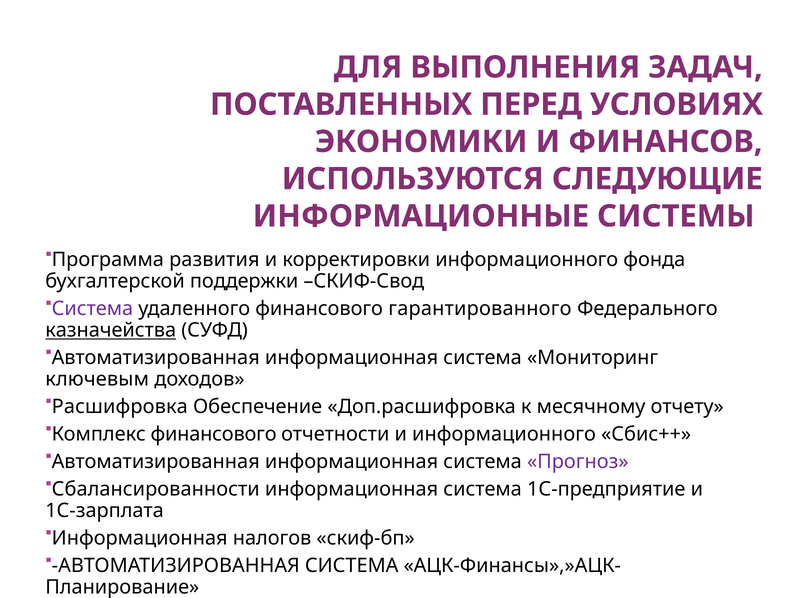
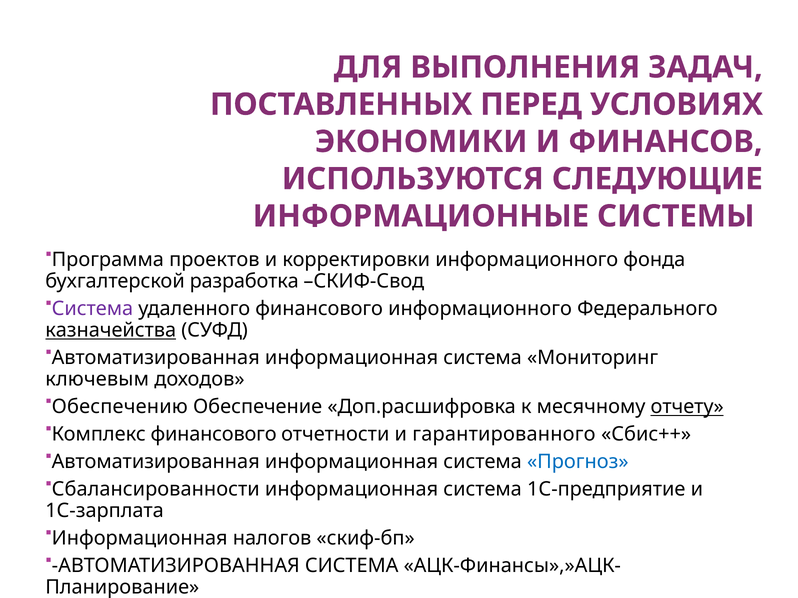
развития: развития -> проектов (214, 260)
поддержки: поддержки -> разработка (244, 282)
финансового гарантированного: гарантированного -> информационного (480, 309)
Расшифровка: Расшифровка -> Обеспечению (120, 407)
отчету underline: none -> present (687, 407)
и информационного: информационного -> гарантированного (504, 435)
Прогноз colour: purple -> blue (578, 462)
